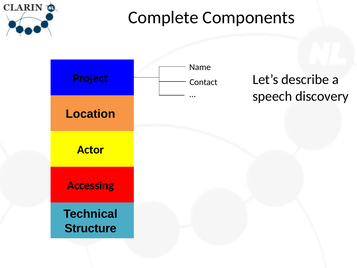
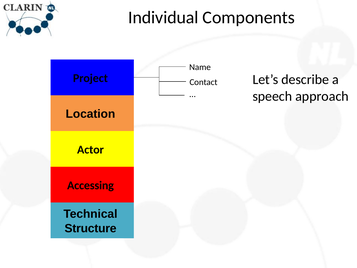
Complete: Complete -> Individual (163, 18)
discovery: discovery -> approach (322, 96)
